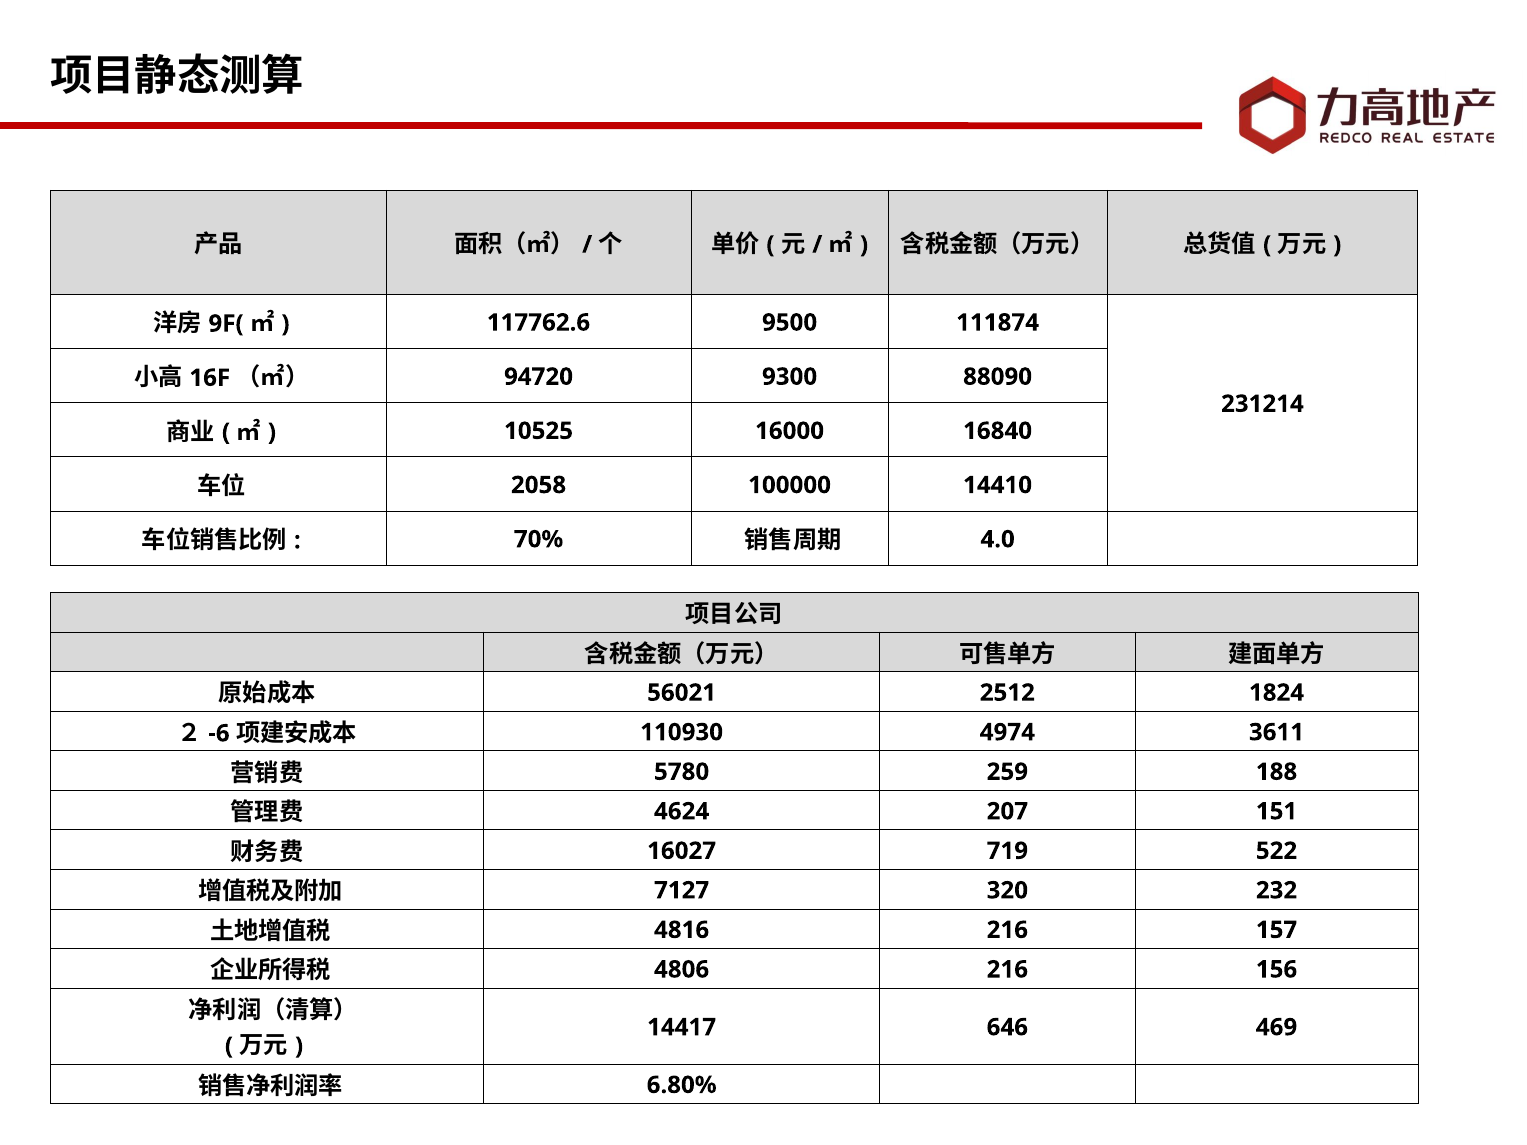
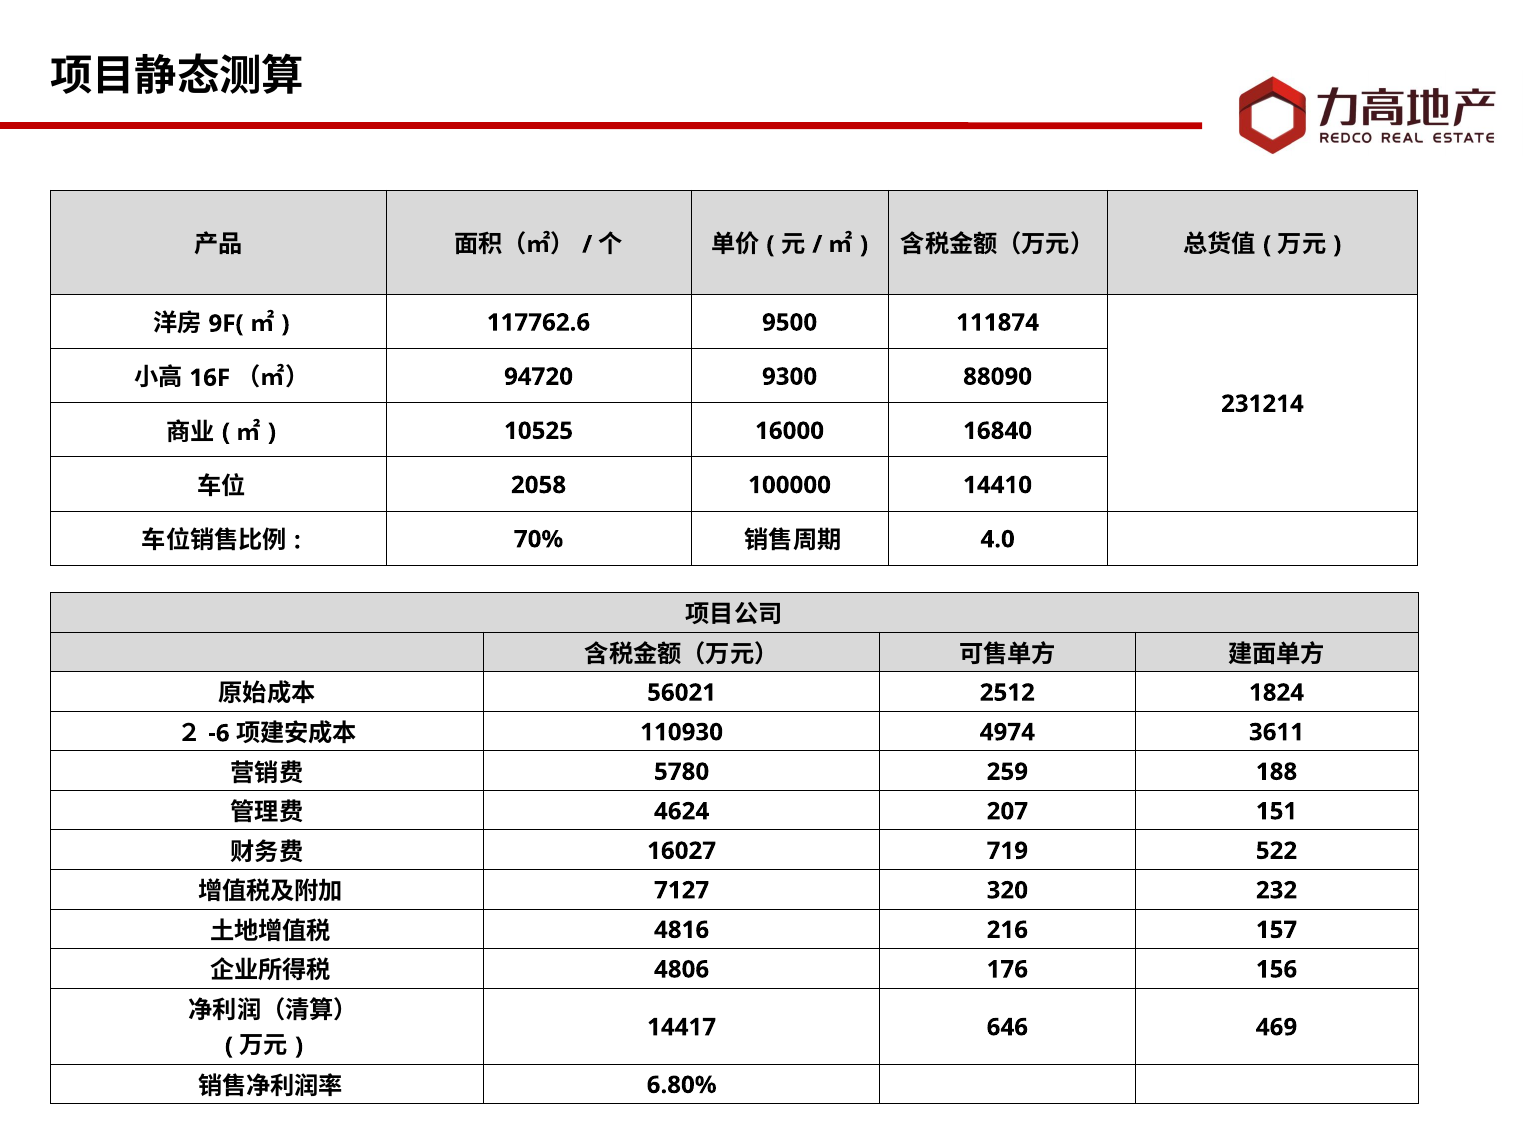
4806 216: 216 -> 176 (1007, 970)
